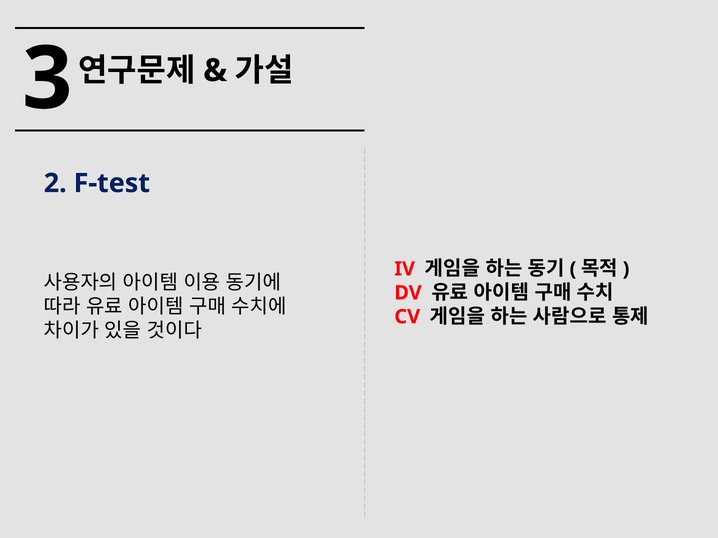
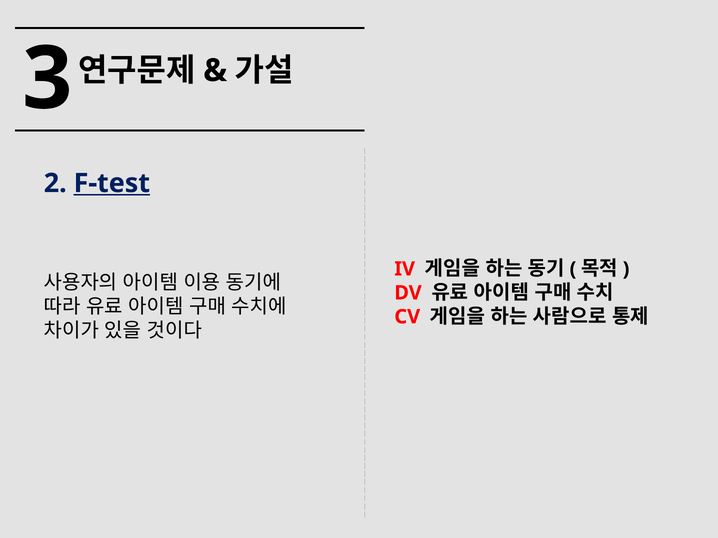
F-test underline: none -> present (112, 183)
